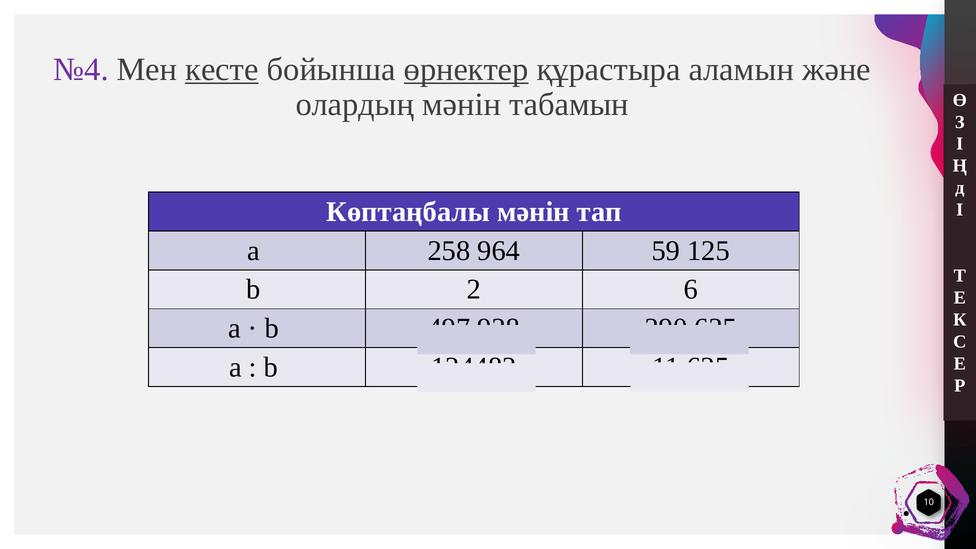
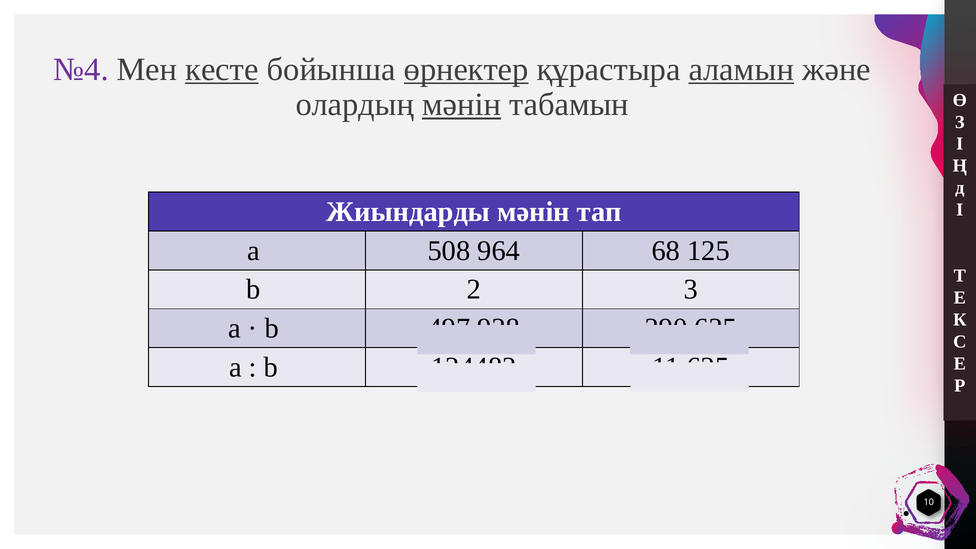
аламын underline: none -> present (741, 69)
мәнін underline: none -> present (462, 104)
Көптаңбалы: Көптаңбалы -> Жиындарды (408, 212)
258: 258 -> 508 (449, 251)
59: 59 -> 68 (666, 251)
6: 6 -> 3 (691, 290)
